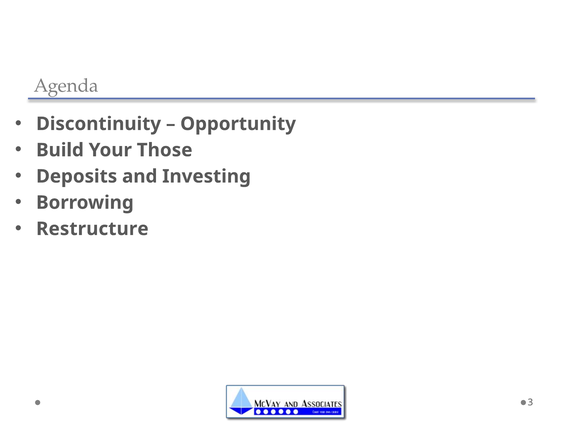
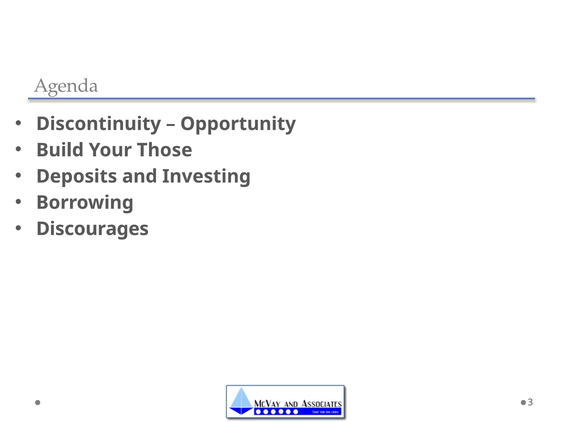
Restructure: Restructure -> Discourages (93, 229)
